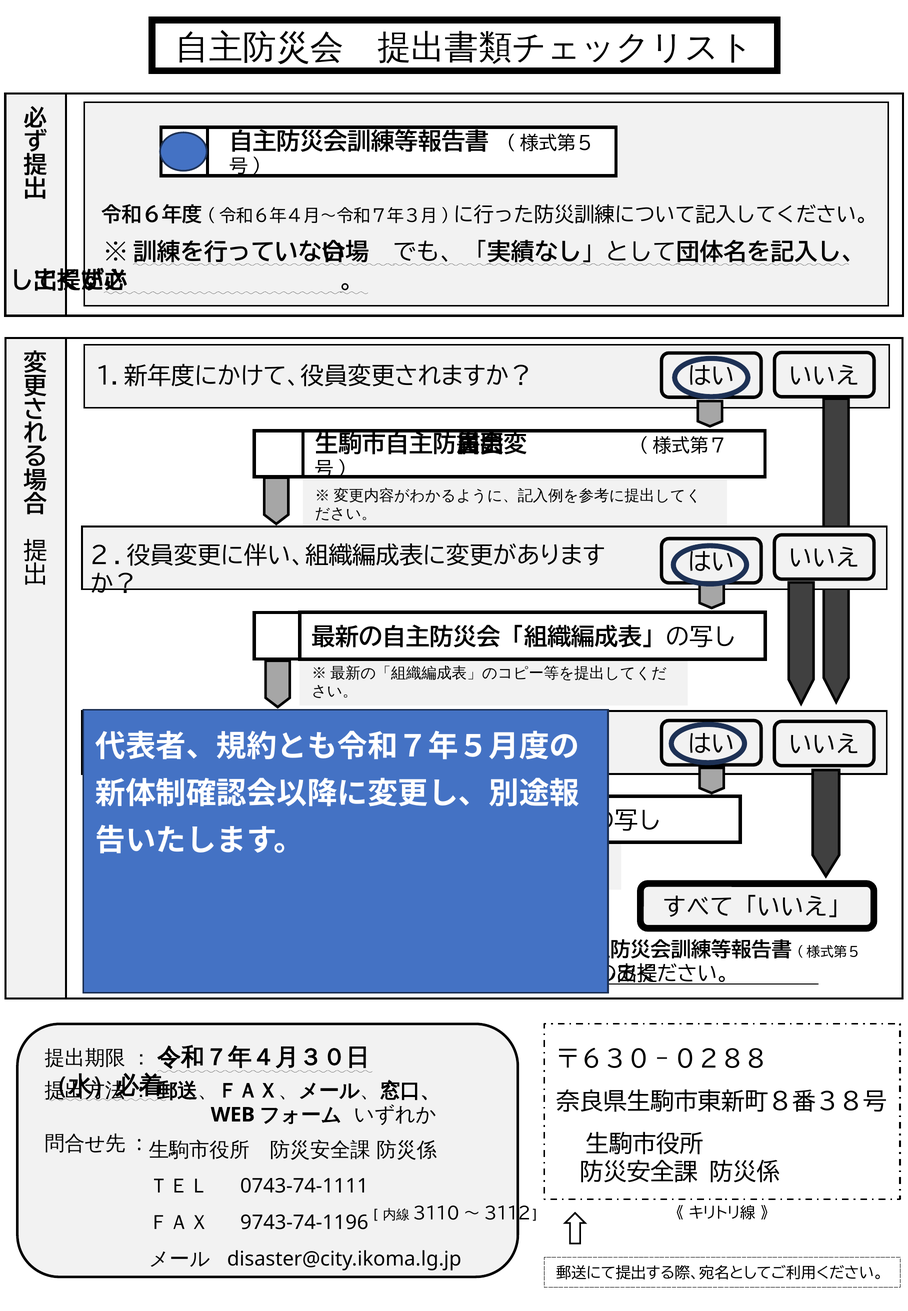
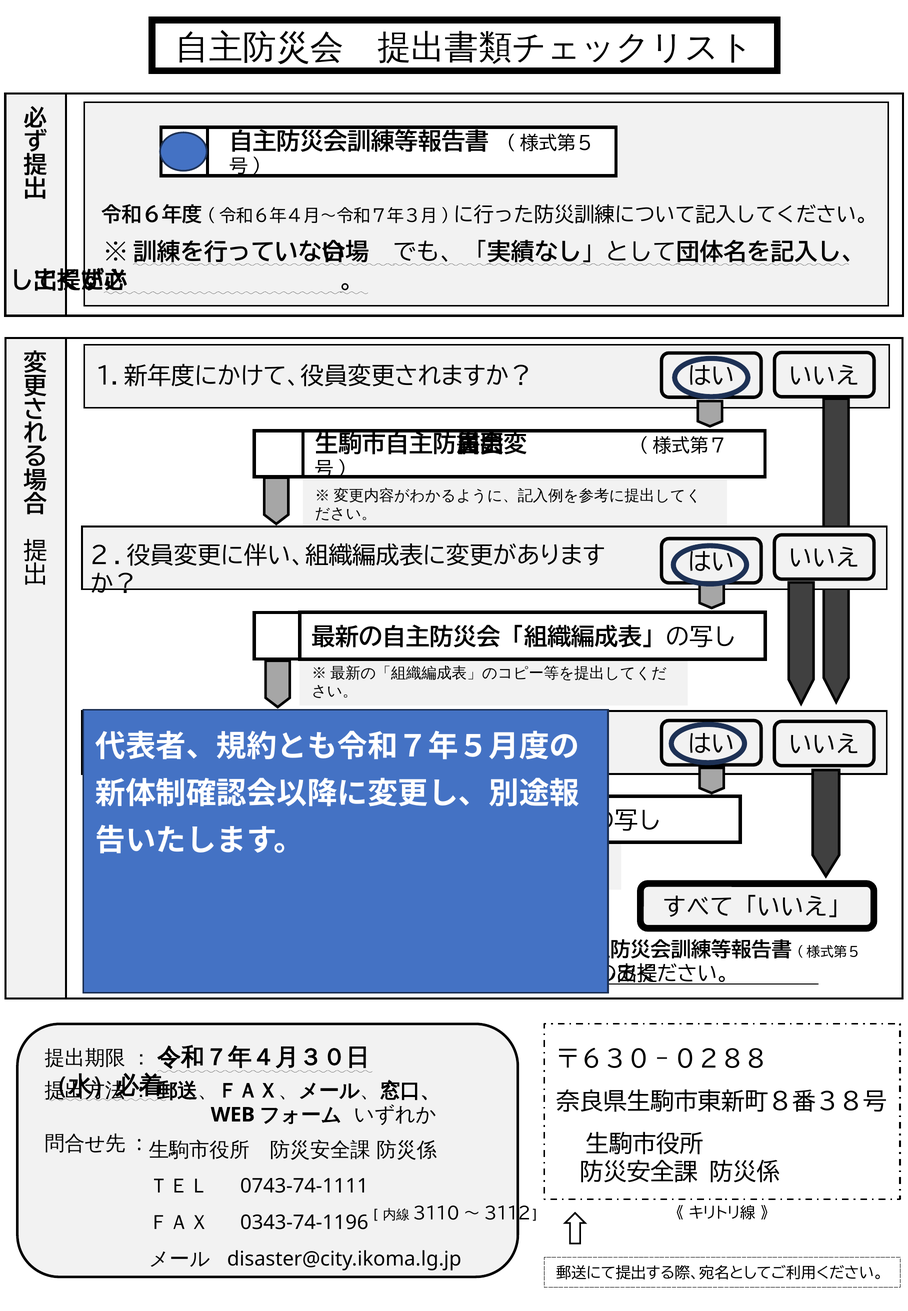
9743-74-1196: 9743-74-1196 -> 0343-74-1196 (304, 1223)
